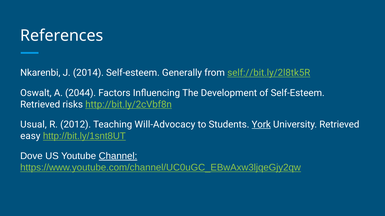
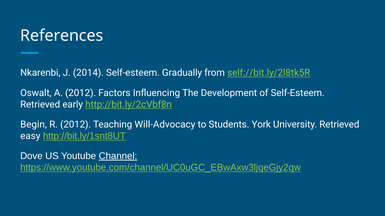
Generally: Generally -> Gradually (182, 73)
A 2044: 2044 -> 2012 (81, 93)
risks: risks -> early (73, 105)
Usual: Usual -> Begin (34, 125)
York underline: present -> none (261, 125)
